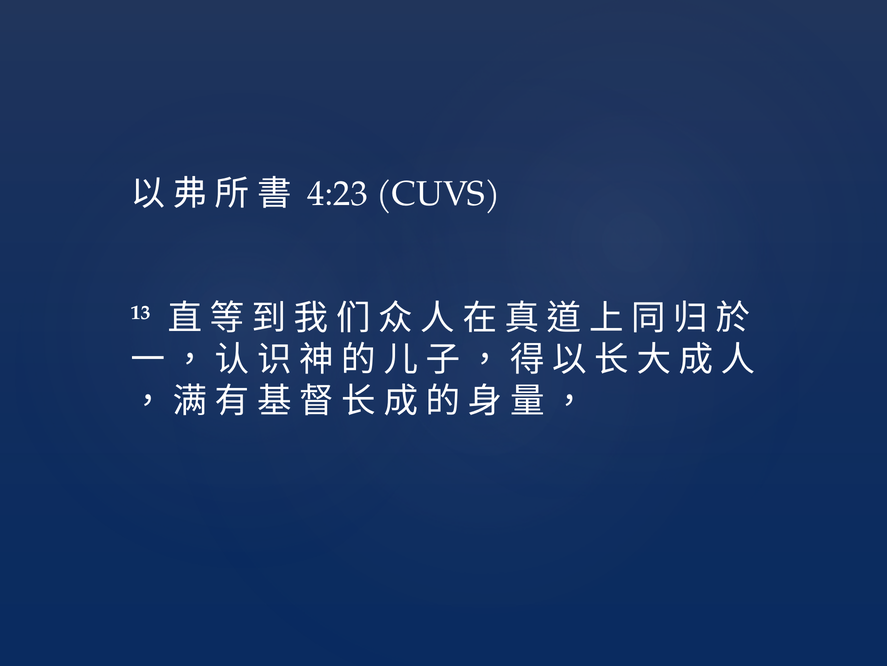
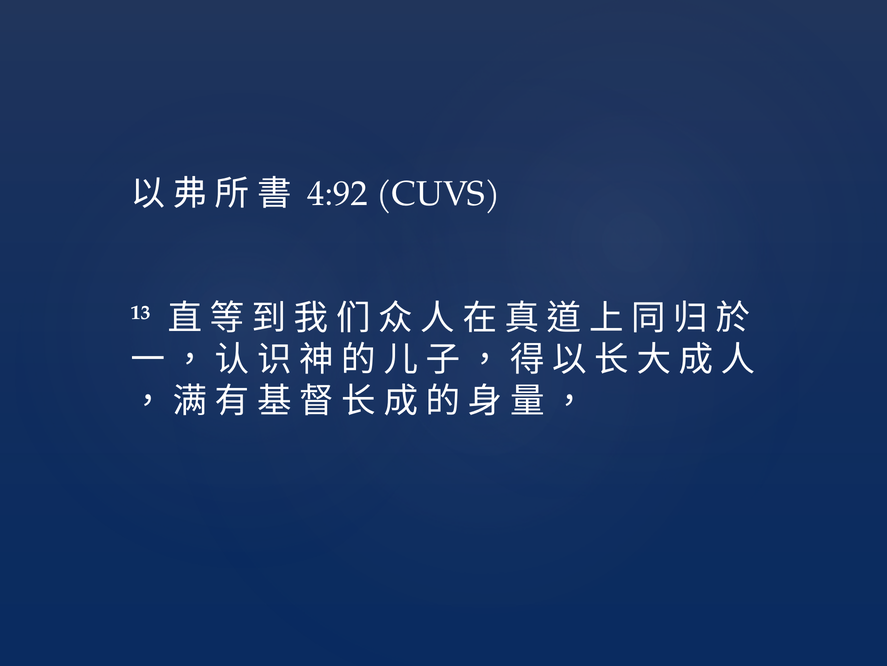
4:23: 4:23 -> 4:92 (338, 194)
